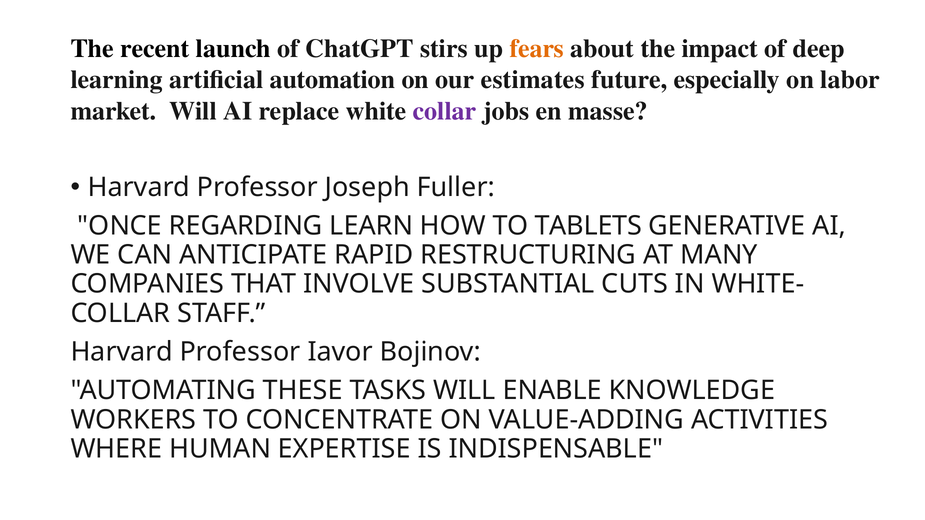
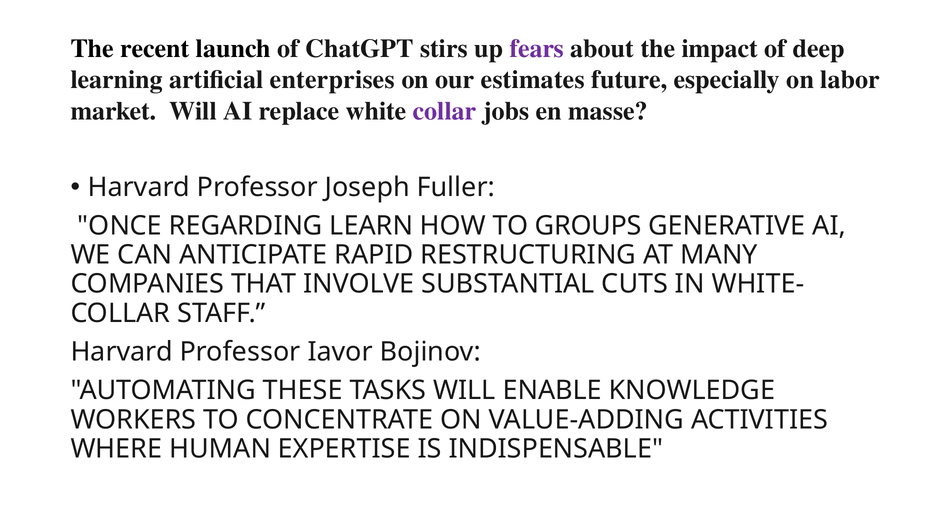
fears colour: orange -> purple (537, 49)
automation: automation -> enterprises (332, 80)
TABLETS: TABLETS -> GROUPS (588, 226)
